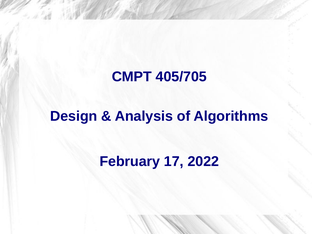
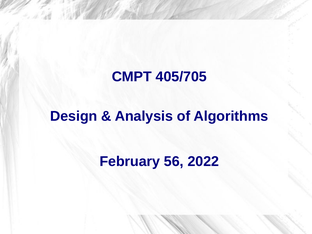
17: 17 -> 56 (174, 161)
